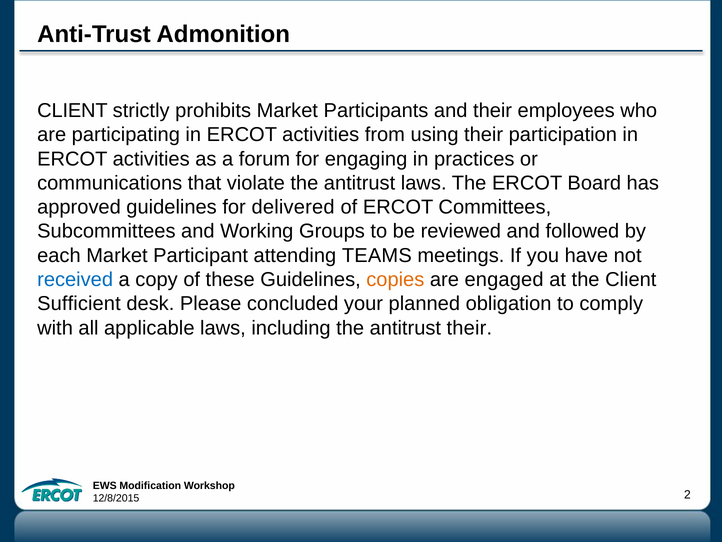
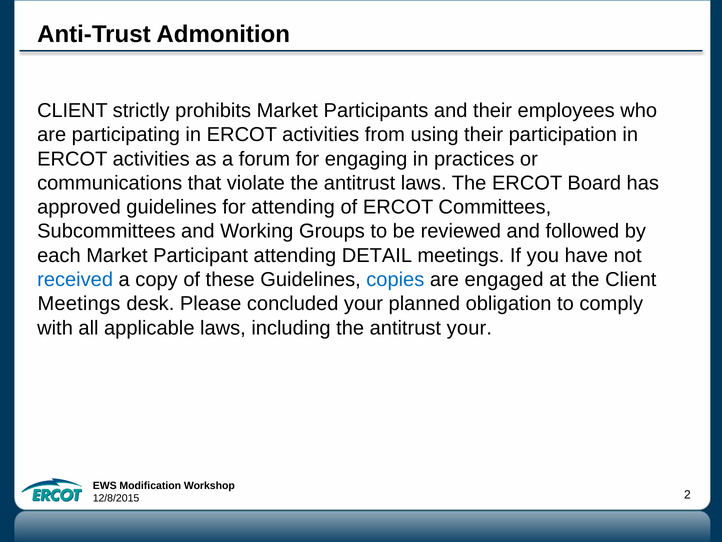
for delivered: delivered -> attending (293, 207)
TEAMS: TEAMS -> DETAIL (377, 255)
copies colour: orange -> blue (395, 279)
Sufficient: Sufficient -> Meetings (79, 303)
antitrust their: their -> your (469, 328)
